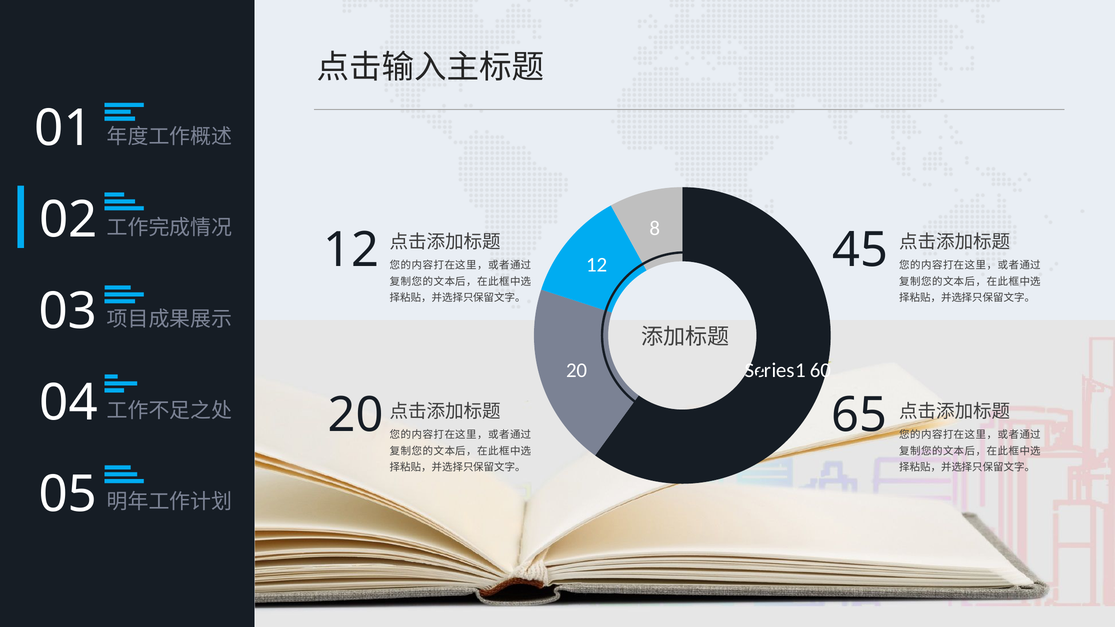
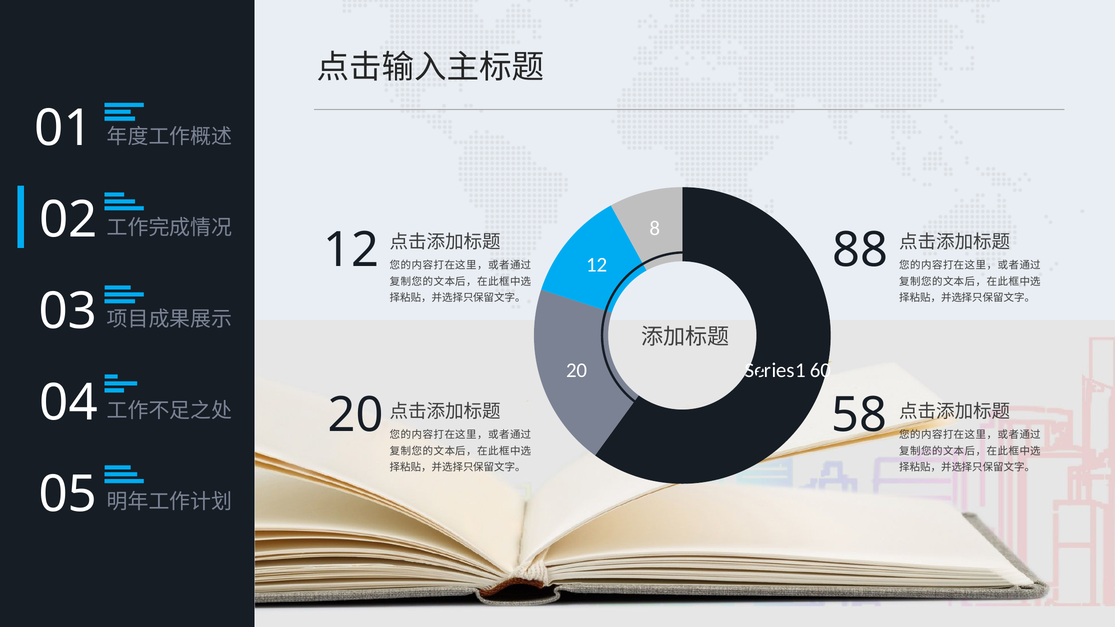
45: 45 -> 88 (860, 250)
65: 65 -> 58 (859, 415)
